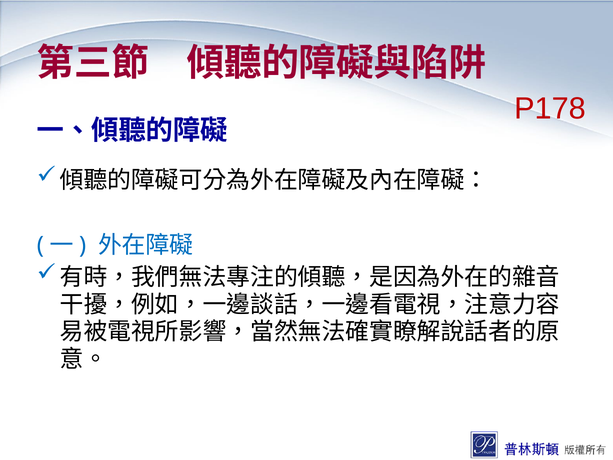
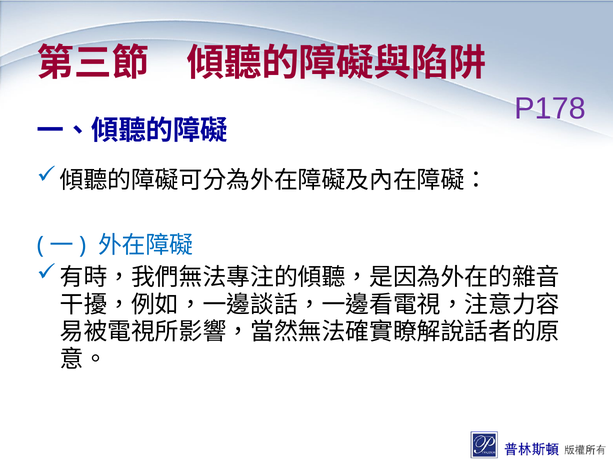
P178 colour: red -> purple (550, 109)
